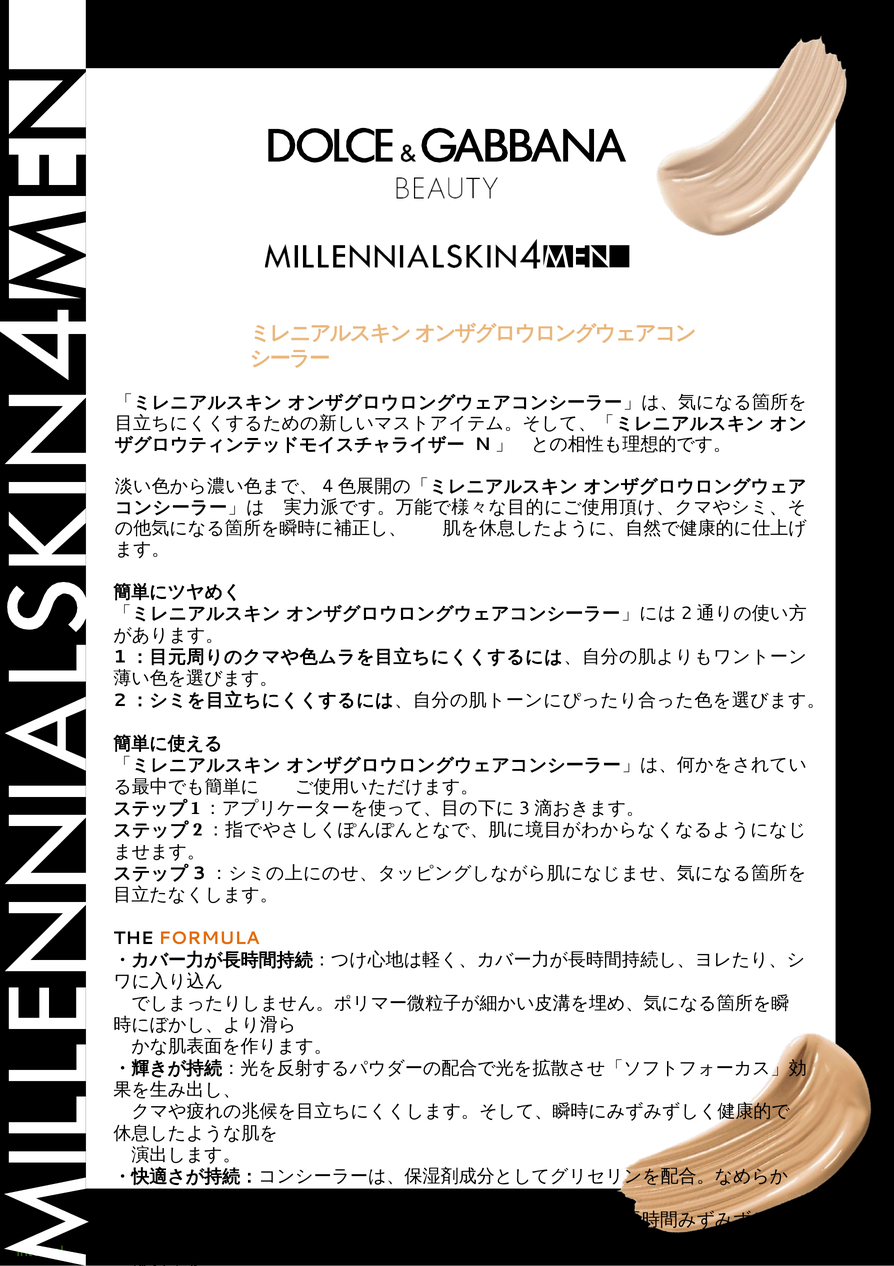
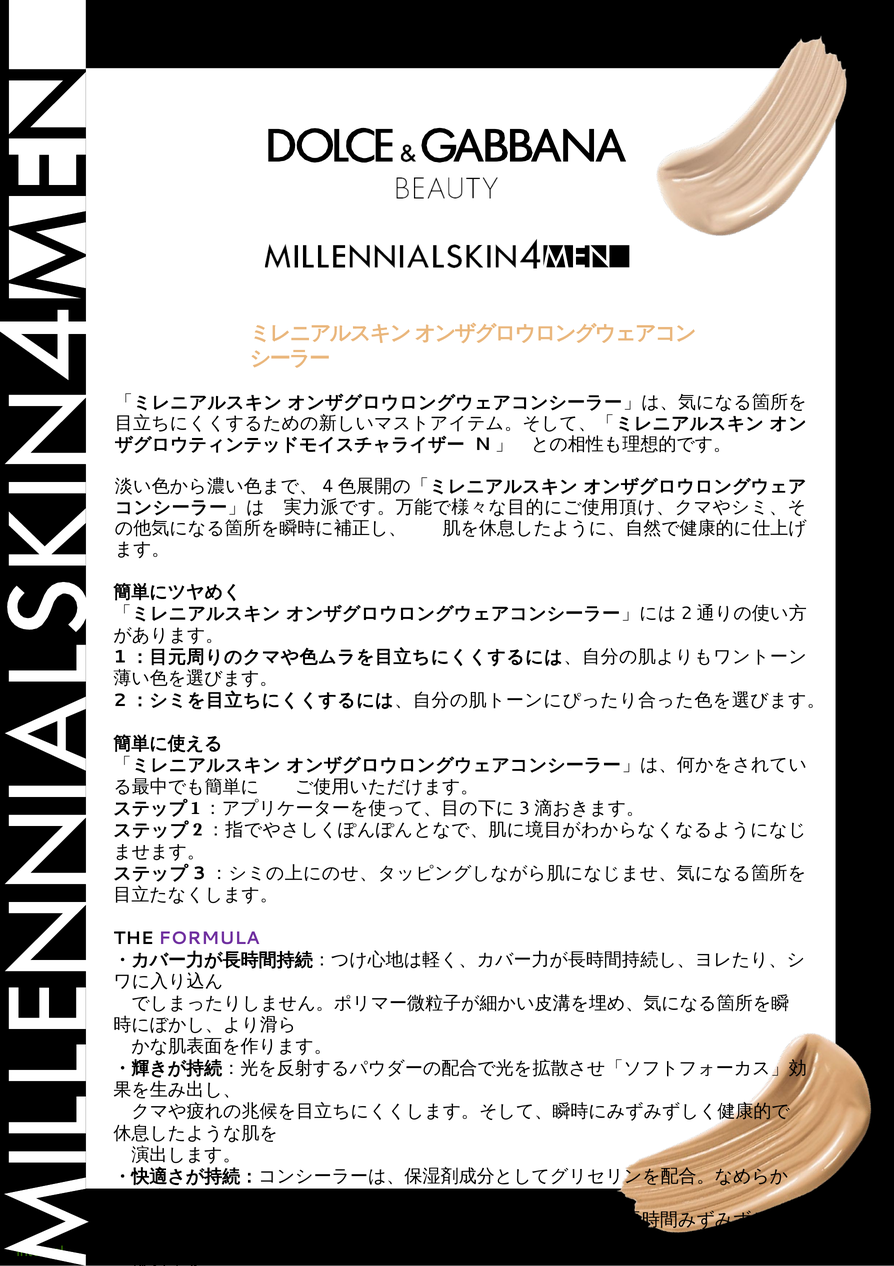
FORMULA colour: orange -> purple (209, 938)
